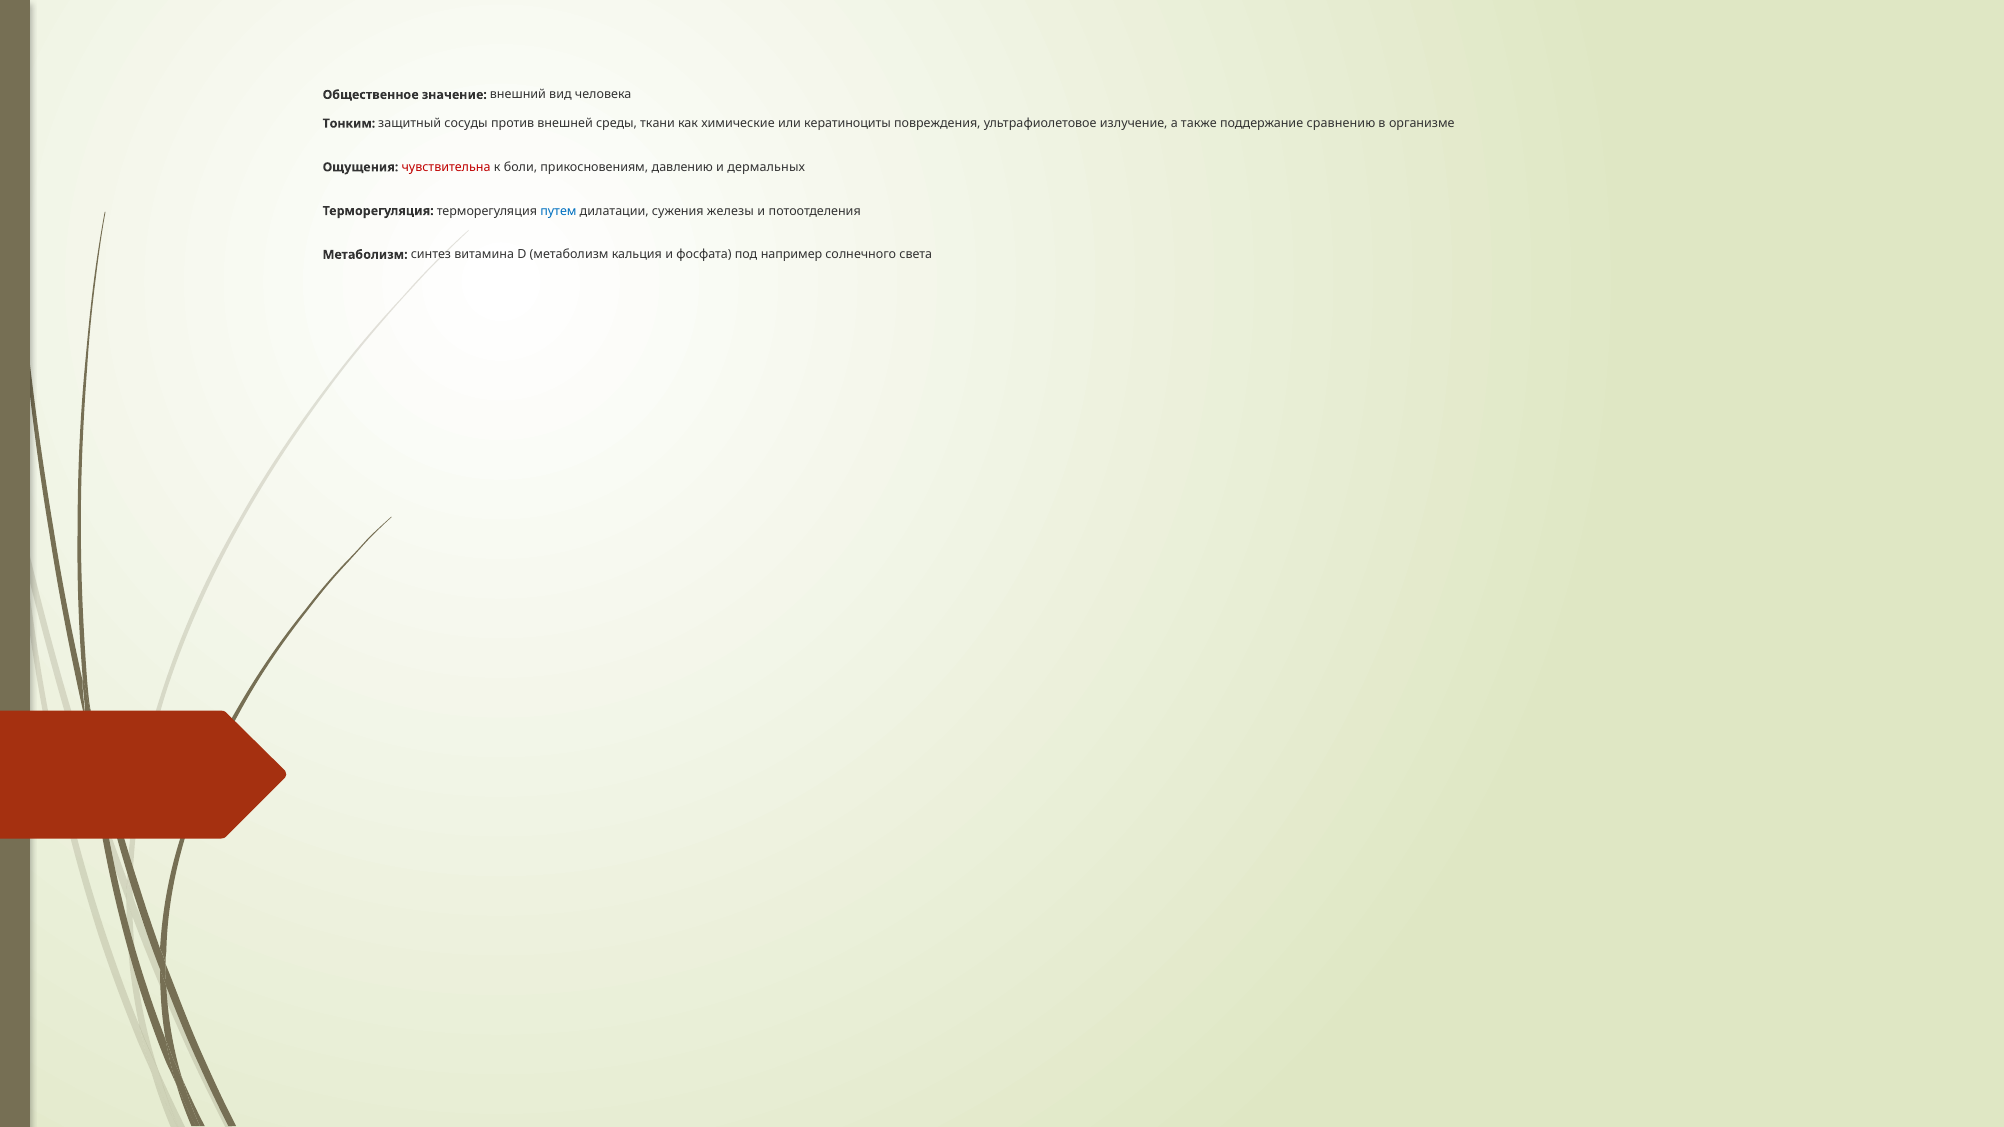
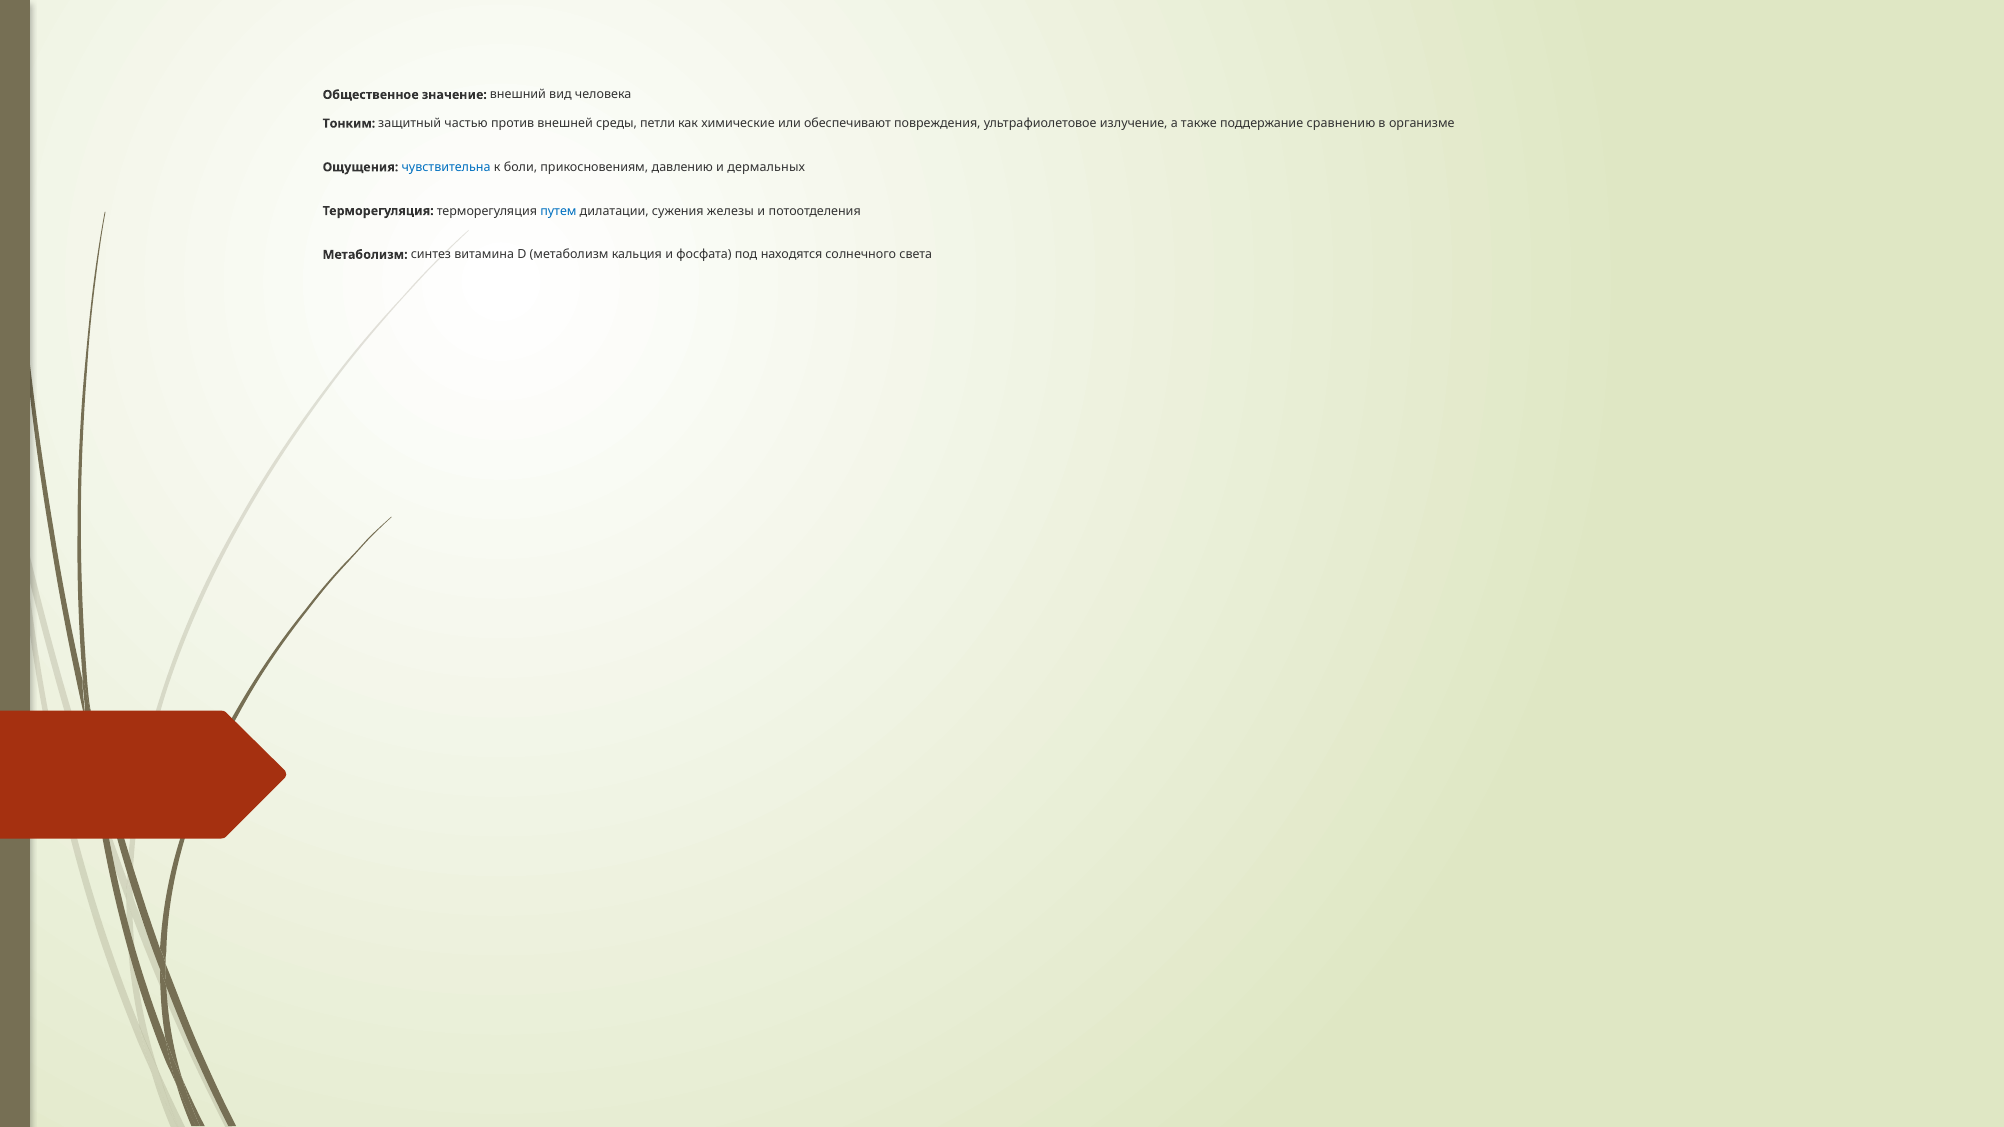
сосуды: сосуды -> частью (466, 123)
ткани: ткани -> петли (658, 123)
кератиноциты: кератиноциты -> обеспечивают (848, 123)
чувствительна colour: red -> blue (446, 167)
например: например -> находятся (792, 255)
